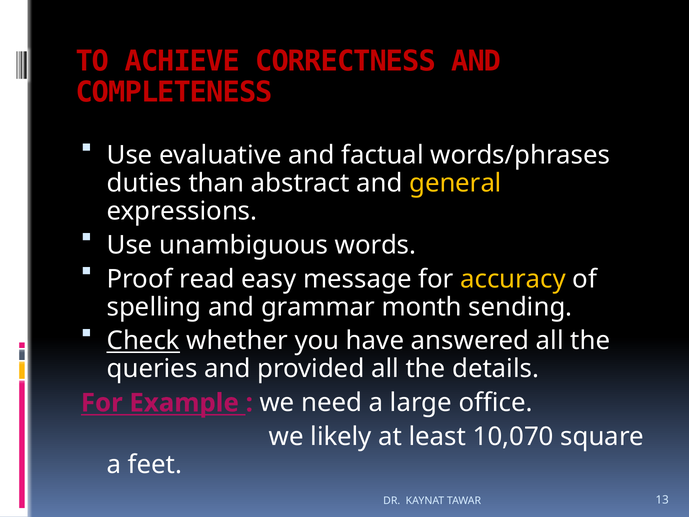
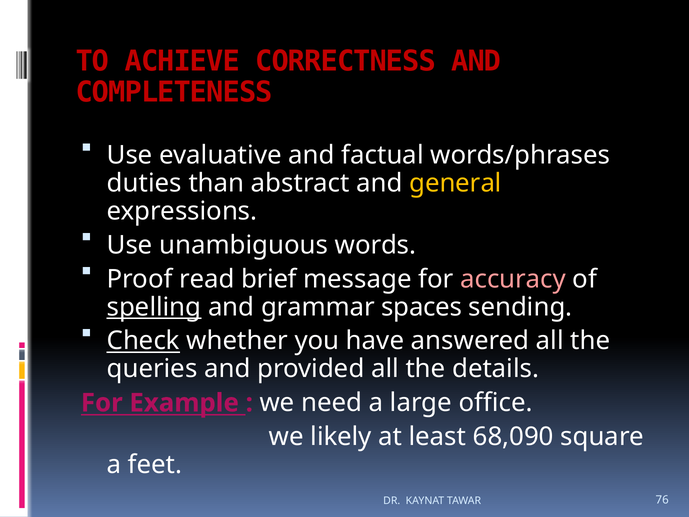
easy: easy -> brief (269, 279)
accuracy colour: yellow -> pink (513, 279)
spelling underline: none -> present (154, 307)
month: month -> spaces (422, 307)
10,070: 10,070 -> 68,090 (513, 437)
13: 13 -> 76 (662, 500)
